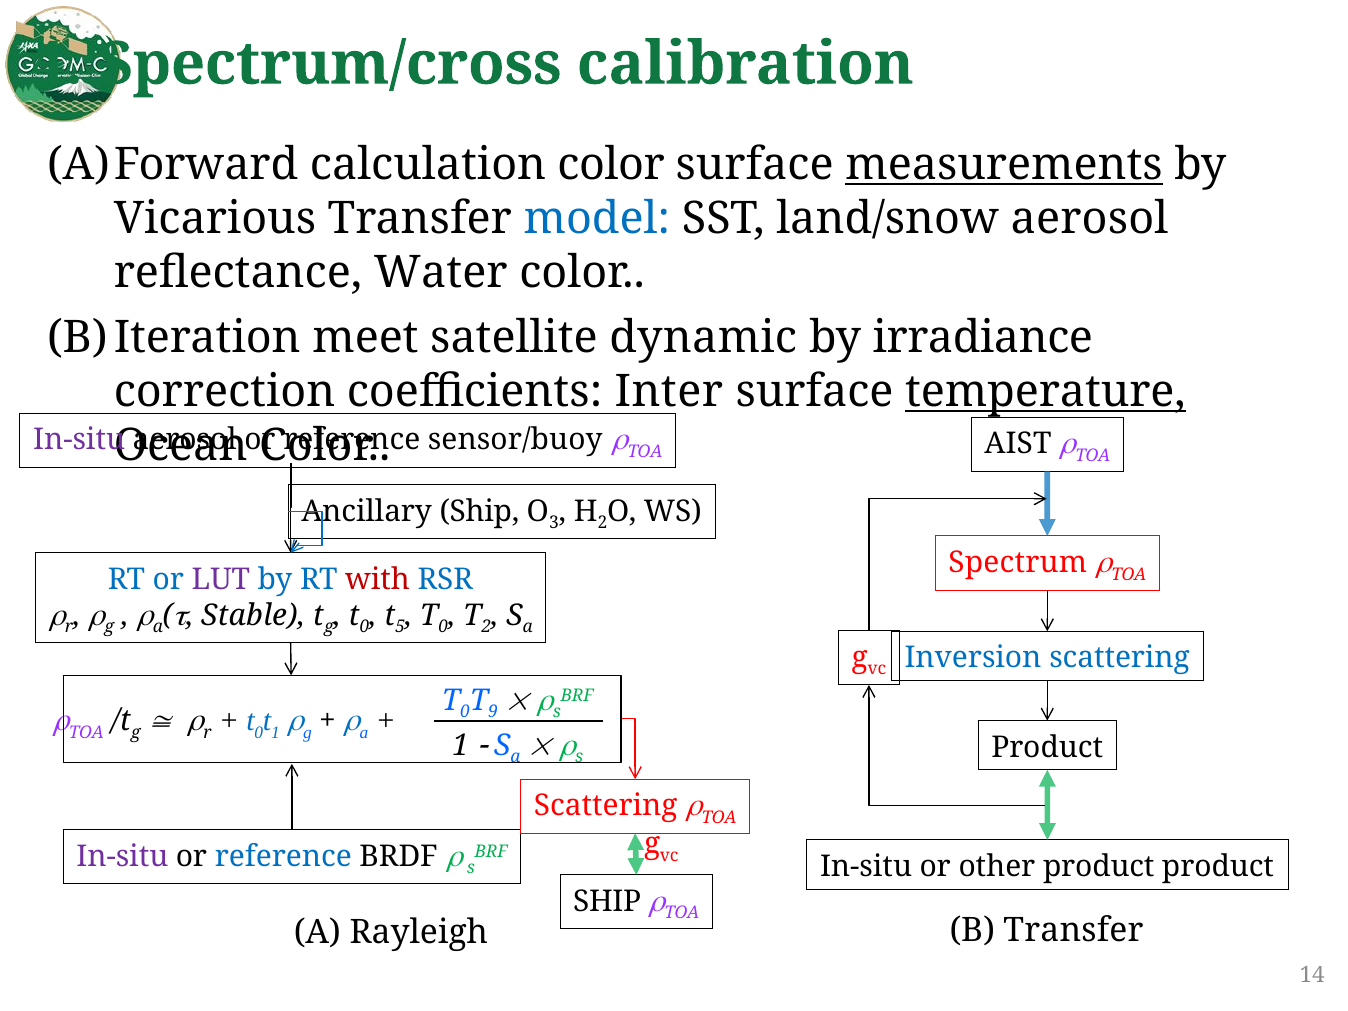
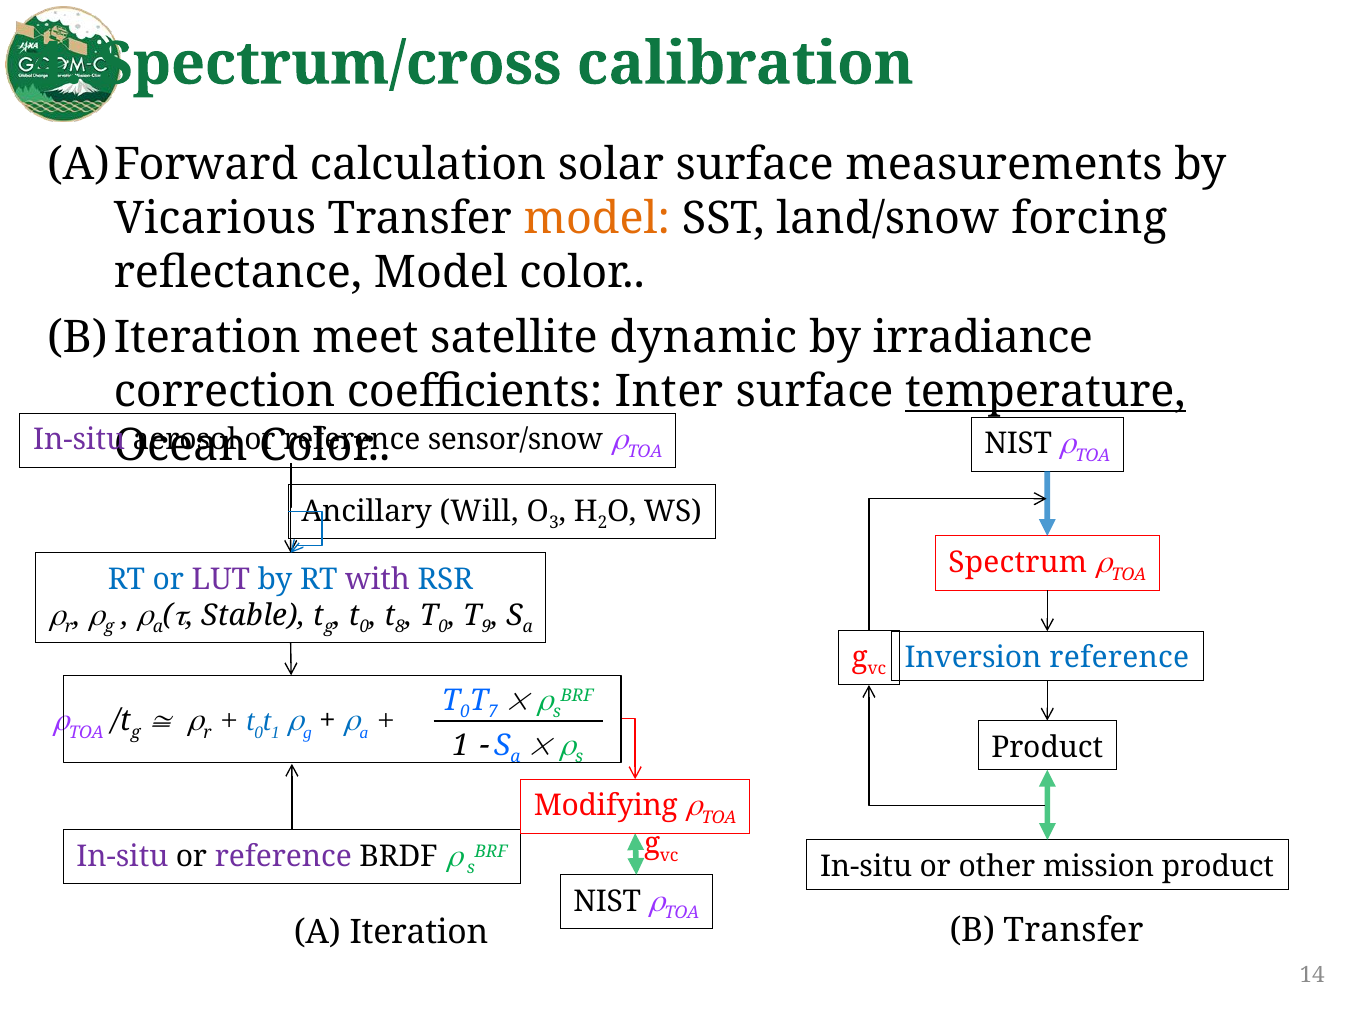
calculation color: color -> solar (611, 165)
measurements underline: present -> none (1004, 165)
model colour: blue -> orange (597, 219)
land/snow aerosol: aerosol -> forcing (1089, 219)
reflectance Water: Water -> Model (441, 273)
sensor/buoy: sensor/buoy -> sensor/snow (515, 440)
AIST: AIST -> NIST (1018, 444)
Ancillary Ship: Ship -> Will (479, 511)
with colour: red -> purple (378, 579)
5: 5 -> 8 (400, 627)
2: 2 -> 9 (486, 627)
Inversion scattering: scattering -> reference (1119, 658)
9: 9 -> 7 (493, 712)
Scattering: Scattering -> Modifying (606, 806)
reference colour: blue -> purple (283, 856)
other product: product -> mission (1099, 867)
SHIP: SHIP -> NIST (607, 902)
Rayleigh: Rayleigh -> Iteration (419, 933)
